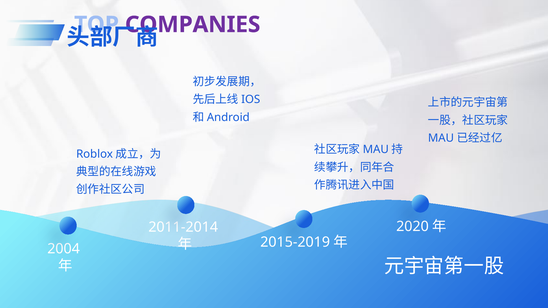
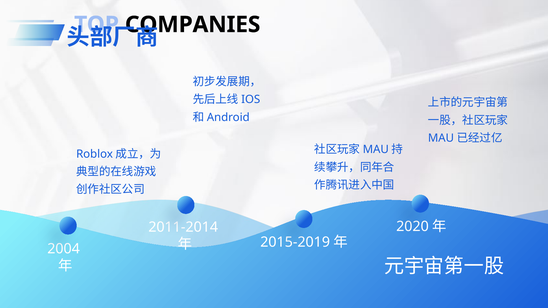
COMPANIES colour: purple -> black (193, 25)
